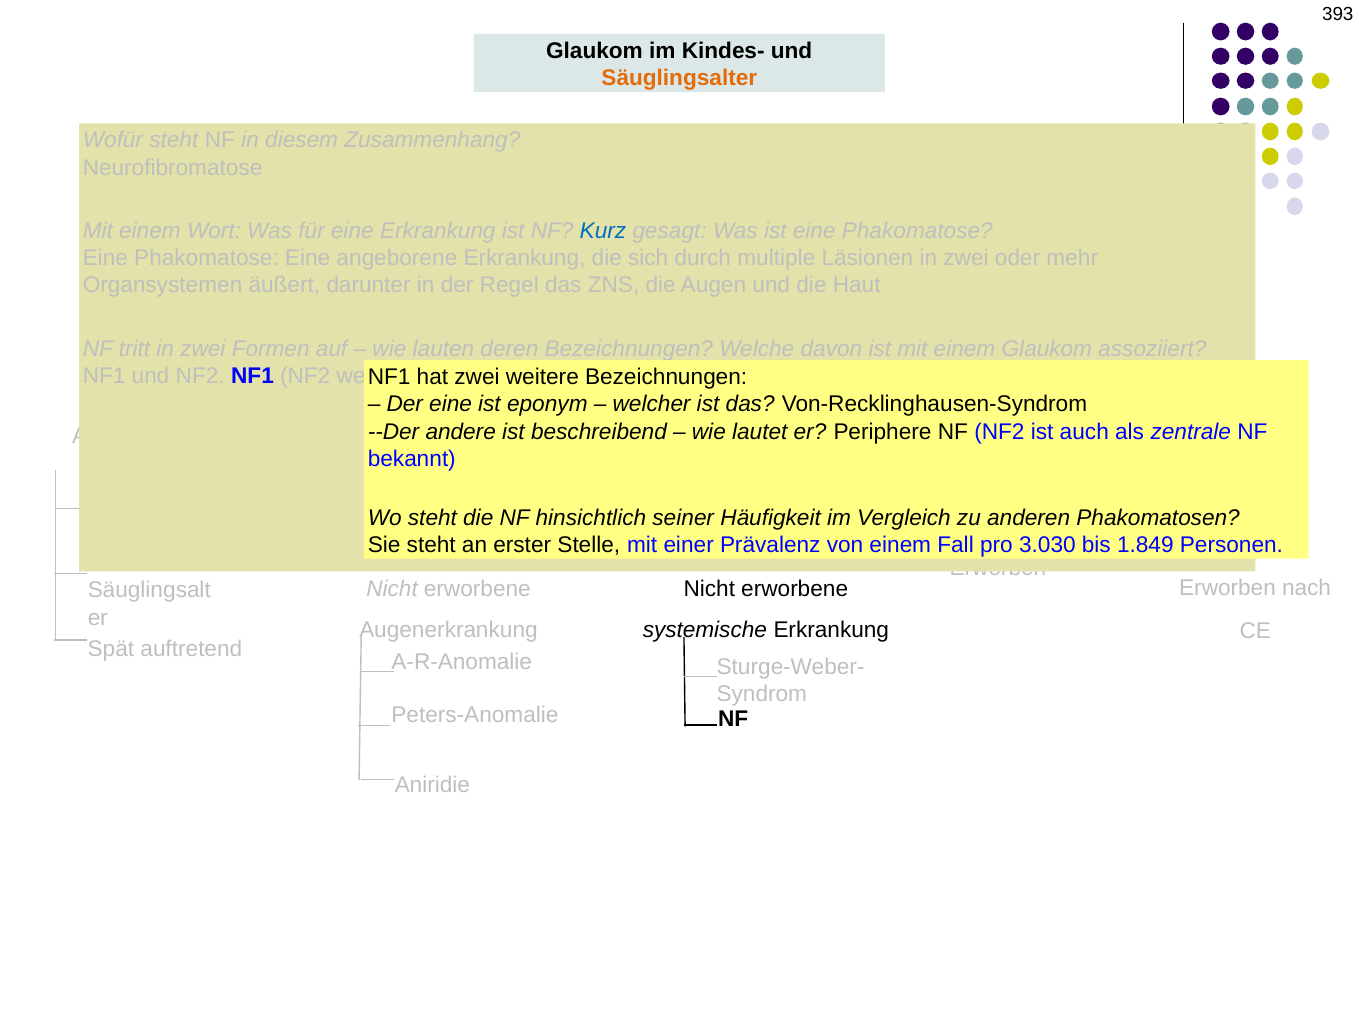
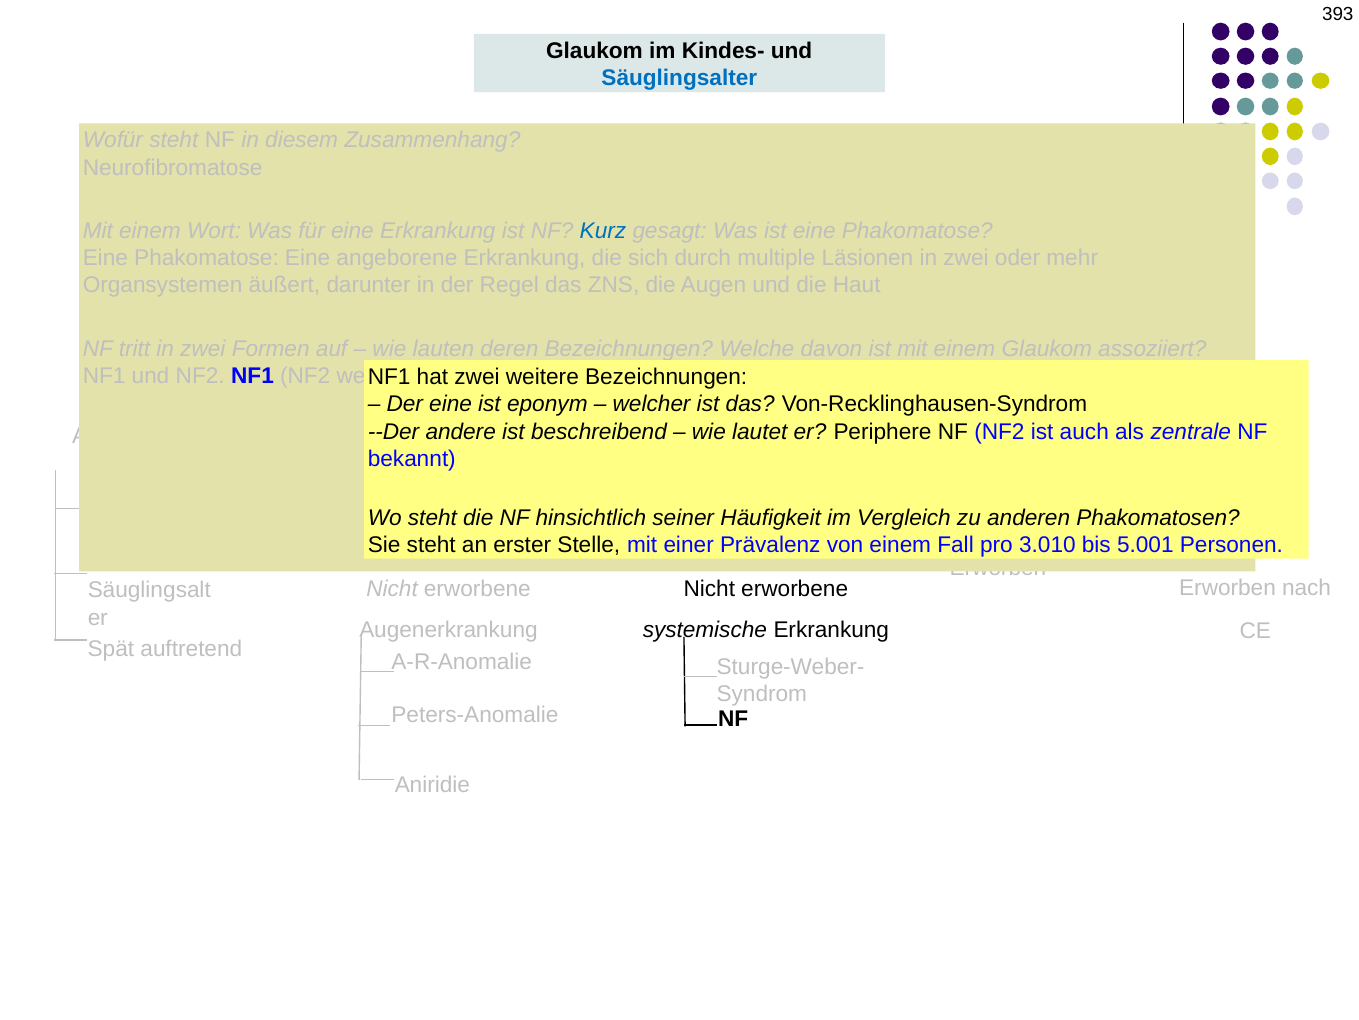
Säuglingsalter colour: orange -> blue (679, 78)
3.030: 3.030 -> 3.010 (1047, 544)
1.849: 1.849 -> 5.001 (1145, 544)
